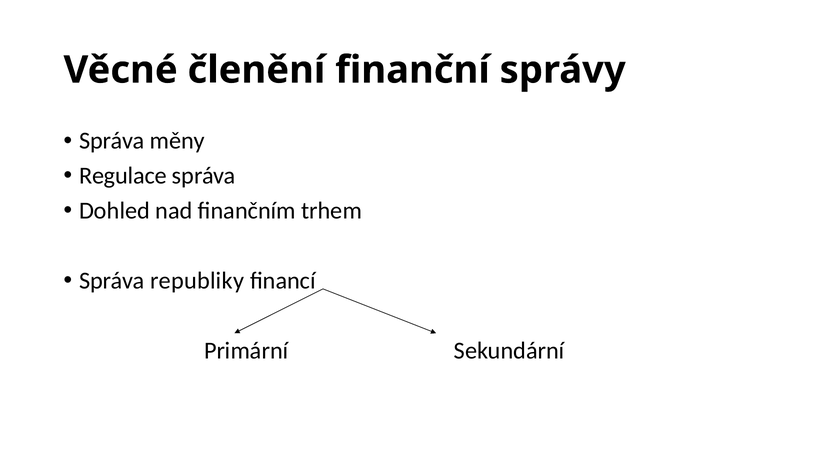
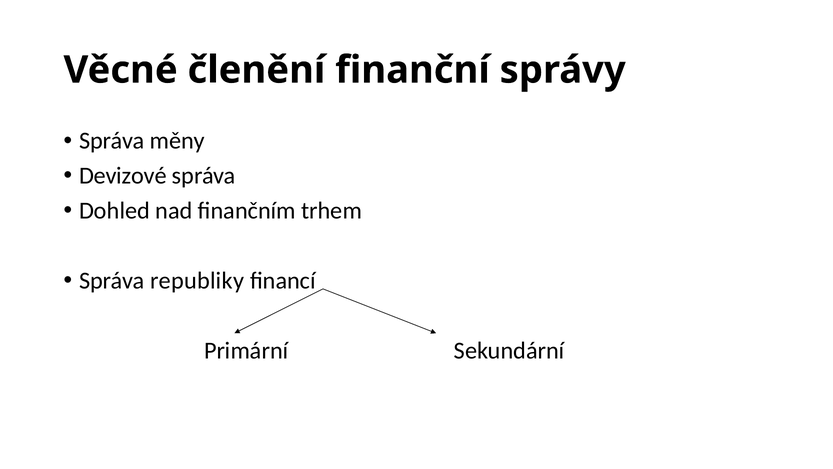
Regulace: Regulace -> Devizové (123, 176)
